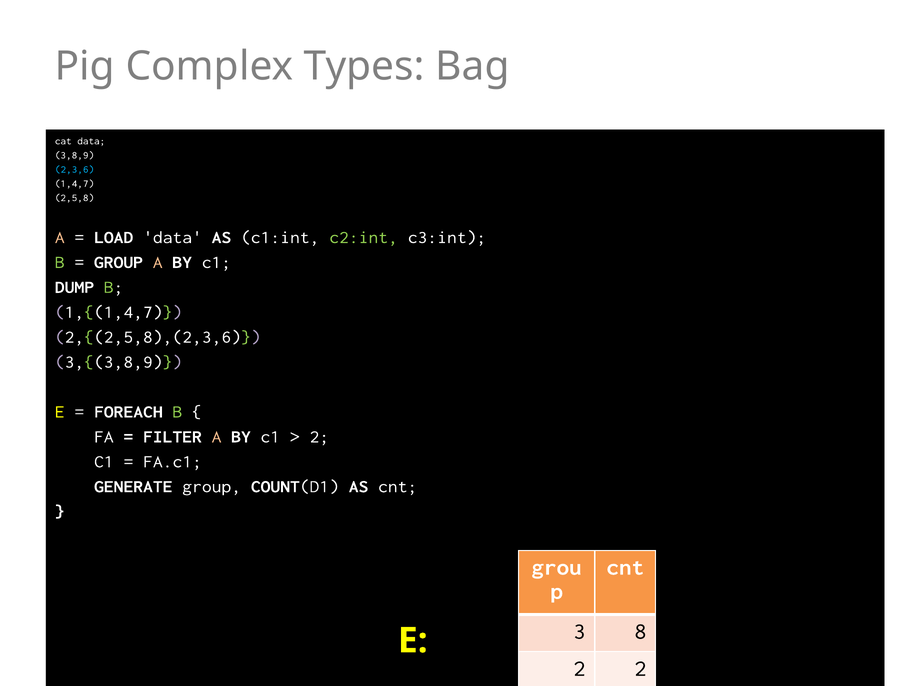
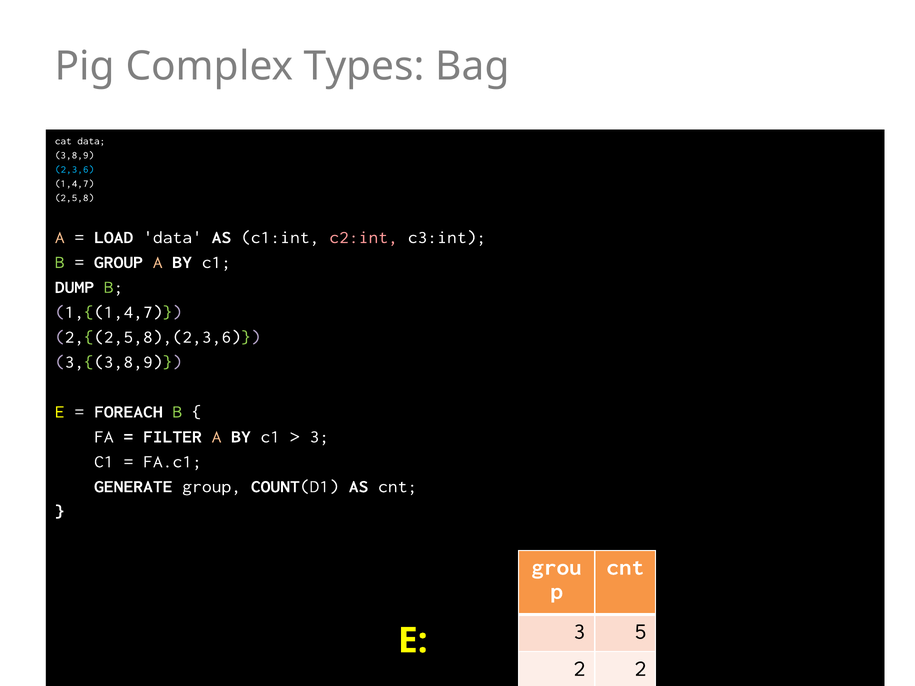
c2:int colour: light green -> pink (364, 237)
2: 2 -> 3 (319, 437)
8: 8 -> 5 (640, 631)
